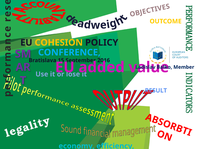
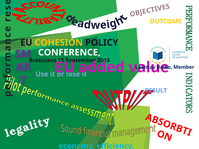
CONFERENCE colour: light blue -> white (69, 53)
